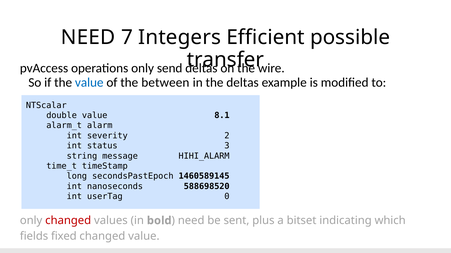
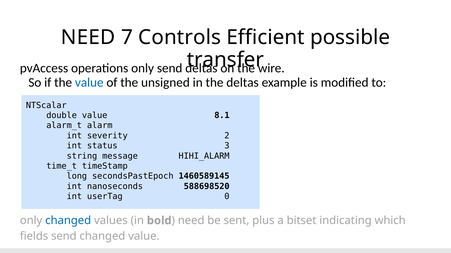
Integers: Integers -> Controls (180, 37)
between: between -> unsigned (165, 83)
changed colour: red -> blue (68, 221)
fields fixed: fixed -> send (64, 237)
